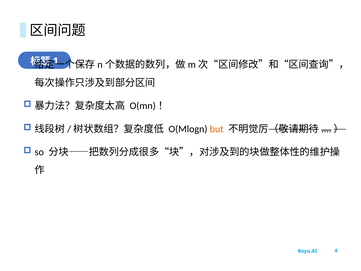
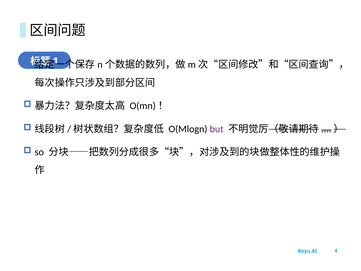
but colour: orange -> purple (217, 129)
